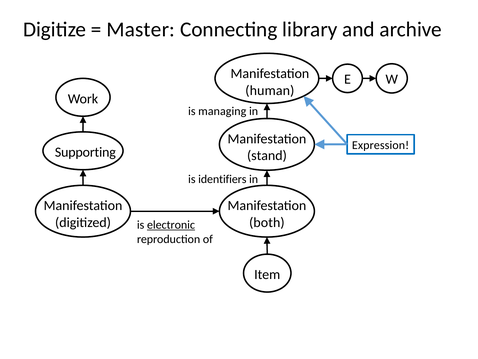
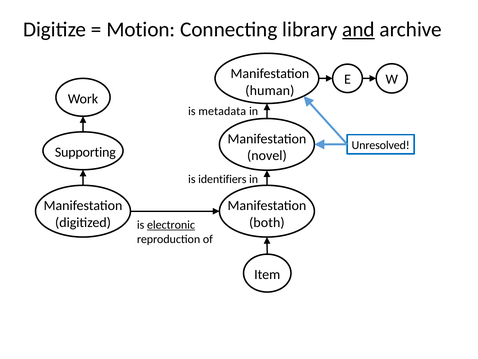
Master: Master -> Motion (141, 29)
and underline: none -> present (359, 29)
managing: managing -> metadata (222, 111)
Expression: Expression -> Unresolved (381, 145)
stand: stand -> novel (267, 155)
